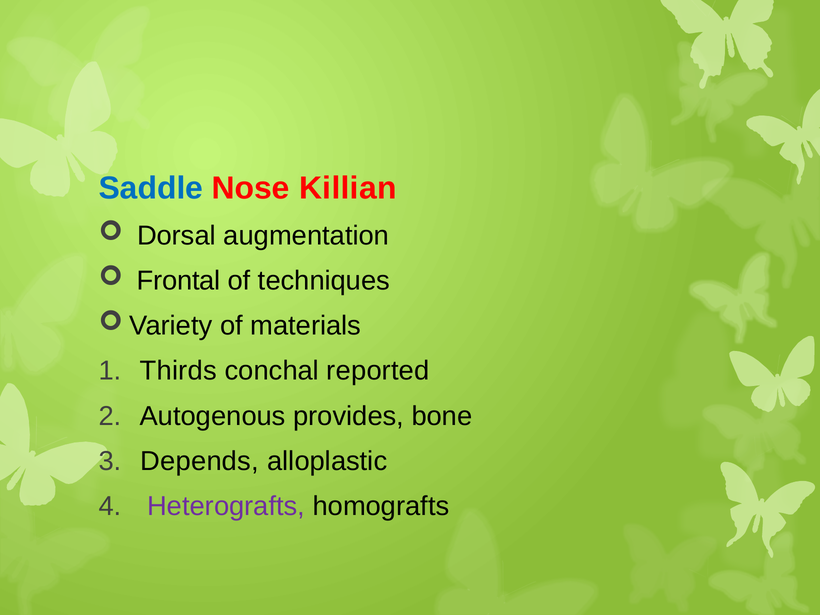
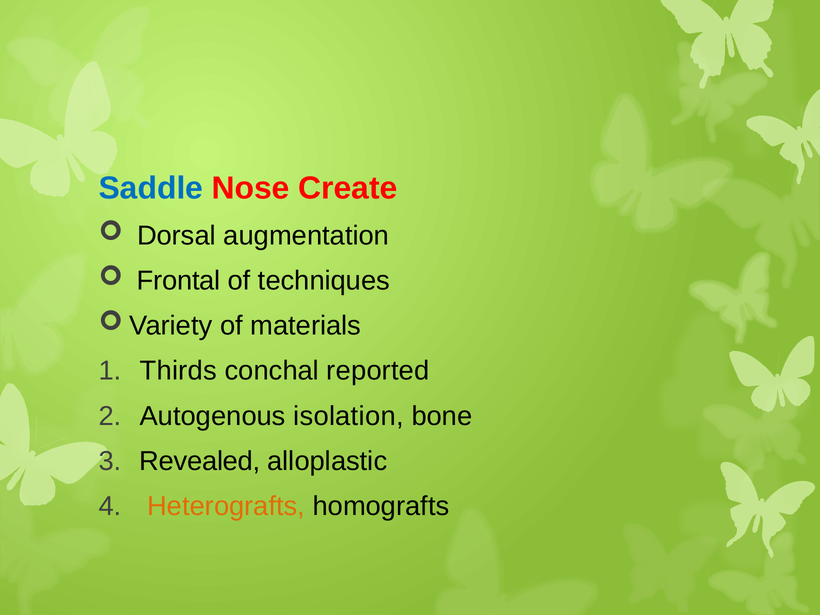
Killian: Killian -> Create (348, 188)
provides: provides -> isolation (348, 416)
Depends: Depends -> Revealed (200, 461)
Heterografts colour: purple -> orange (226, 506)
